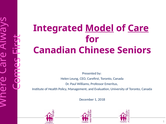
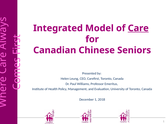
Model underline: present -> none (99, 28)
